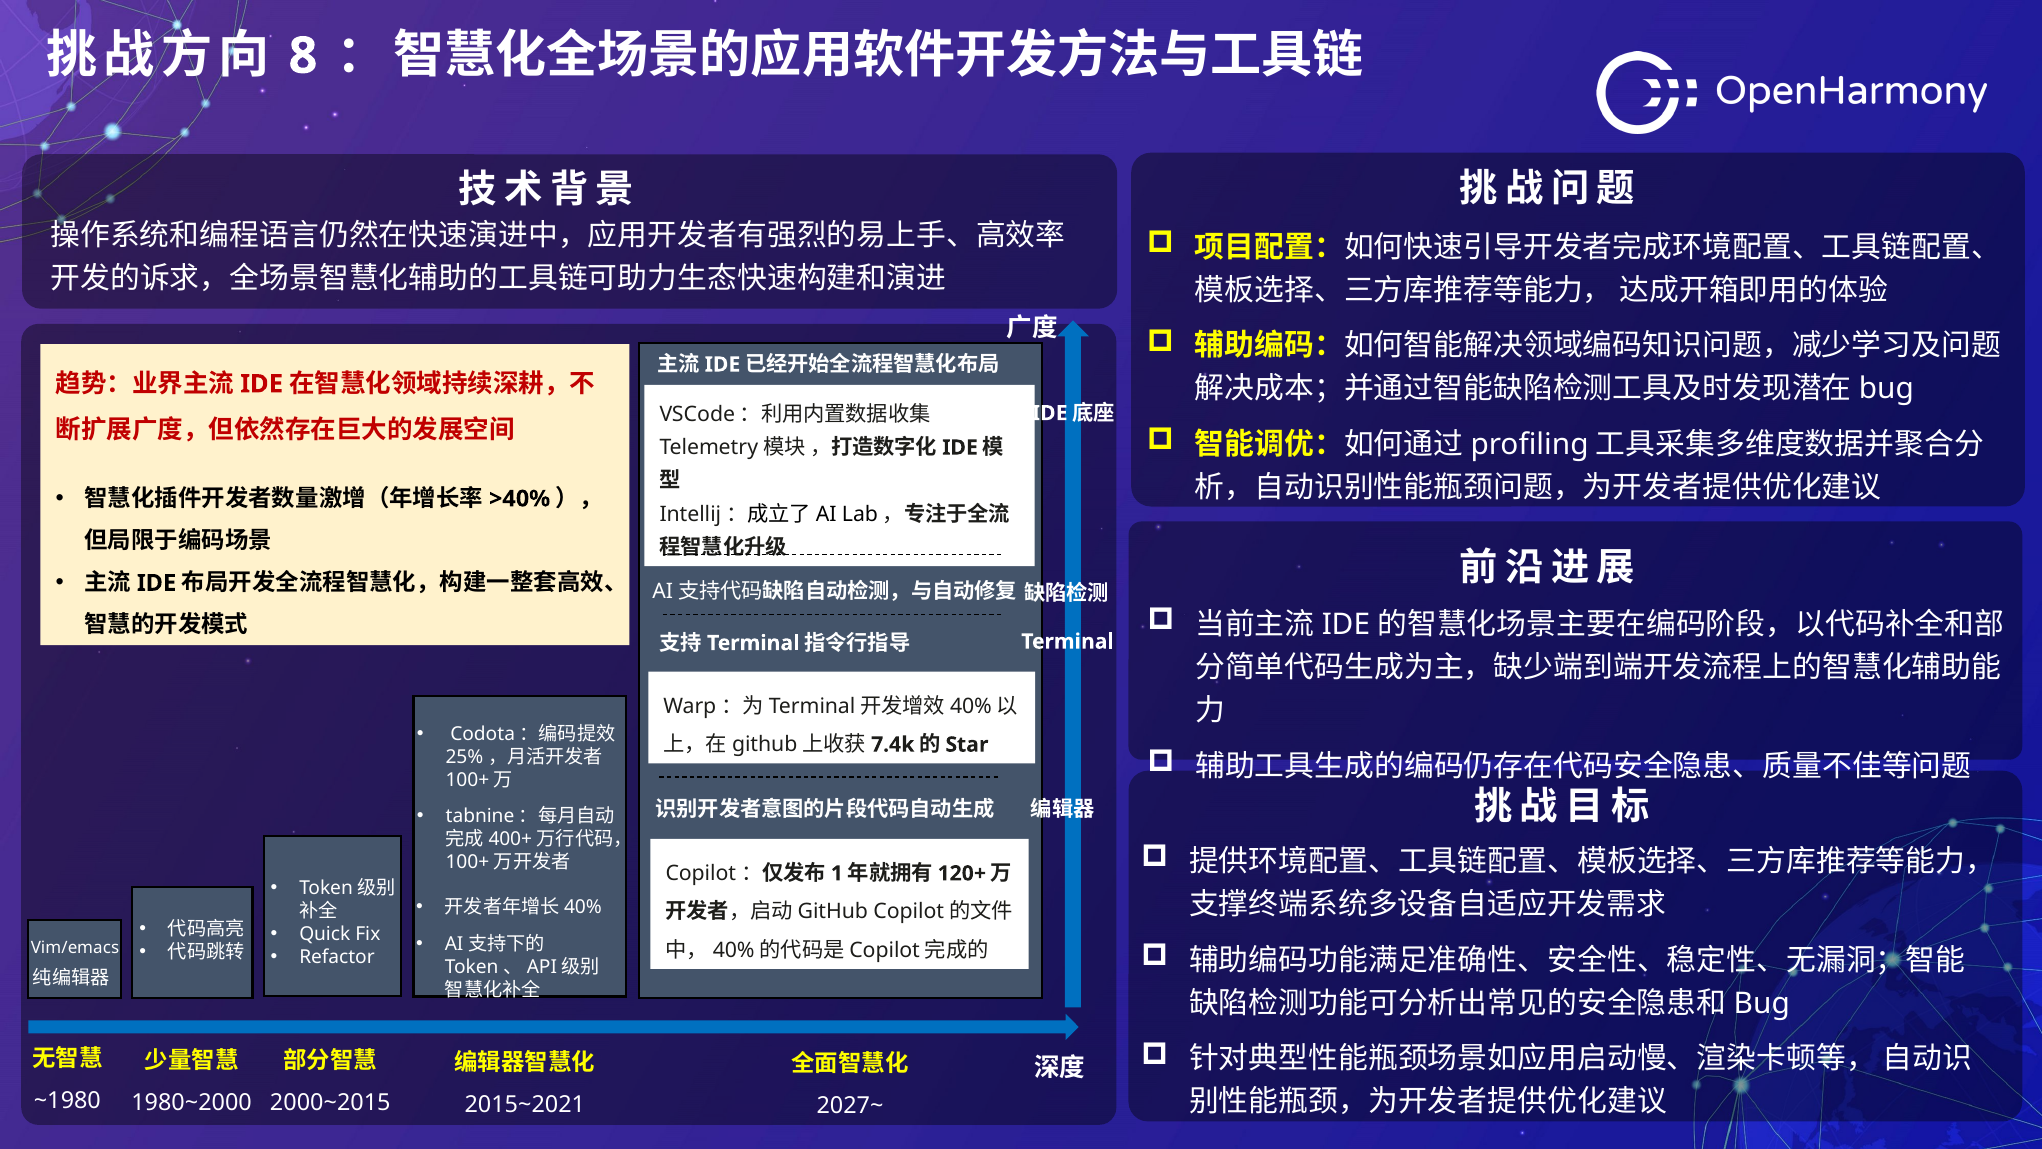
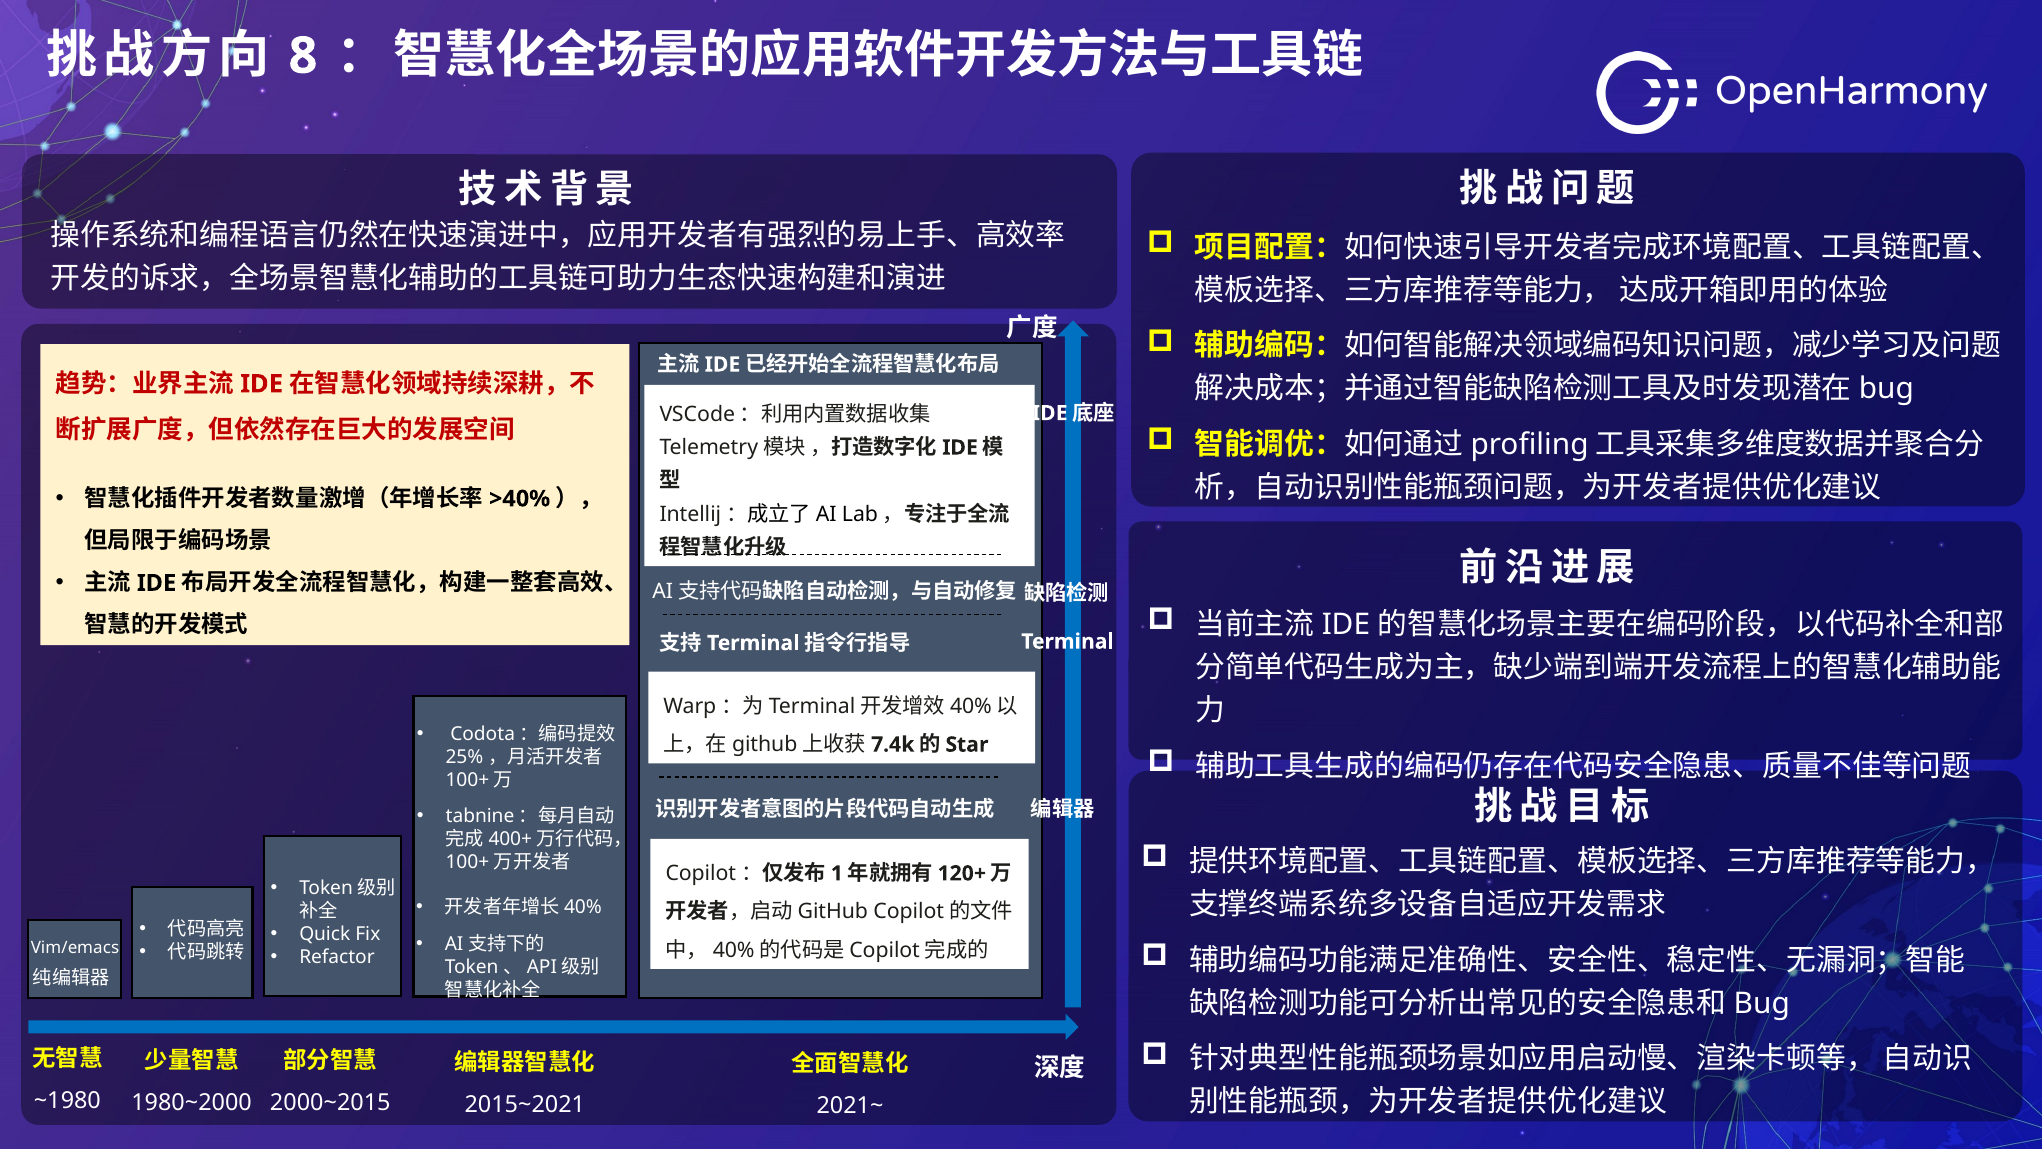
2027~: 2027~ -> 2021~ (850, 1106)
